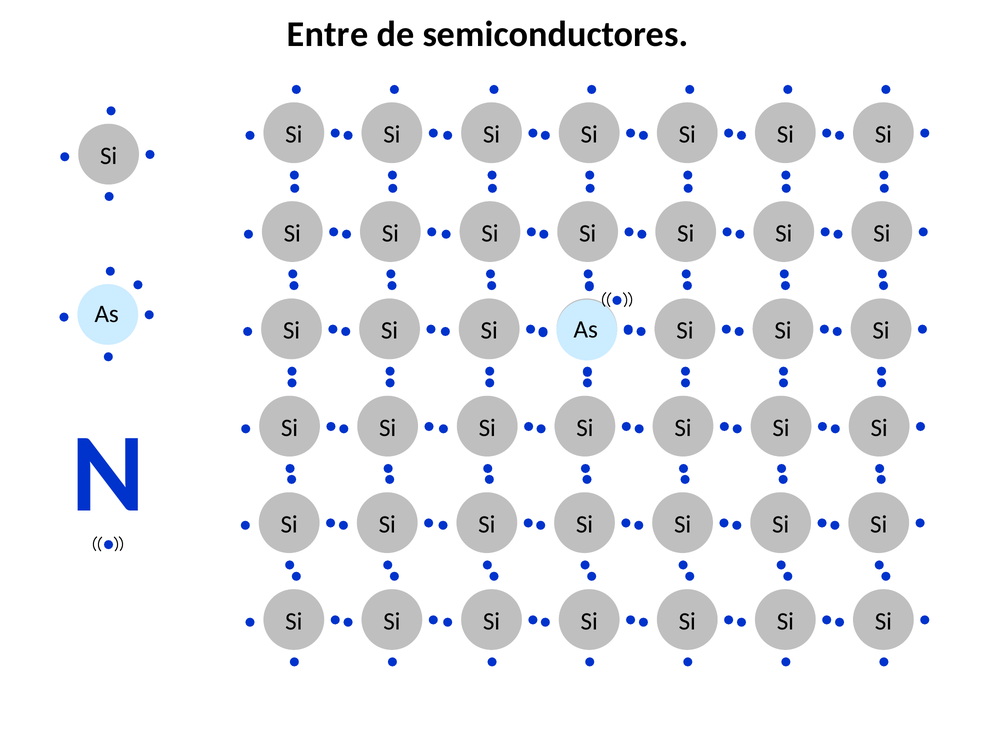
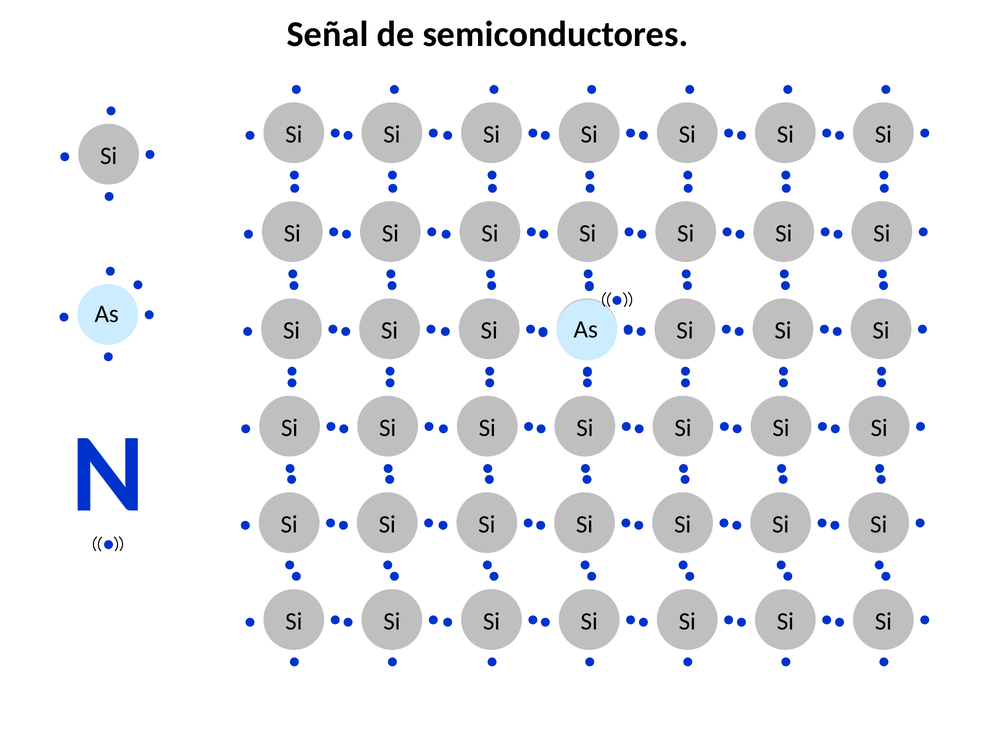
Entre: Entre -> Señal (328, 34)
